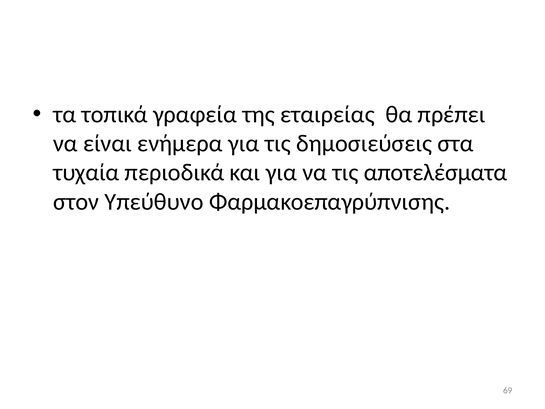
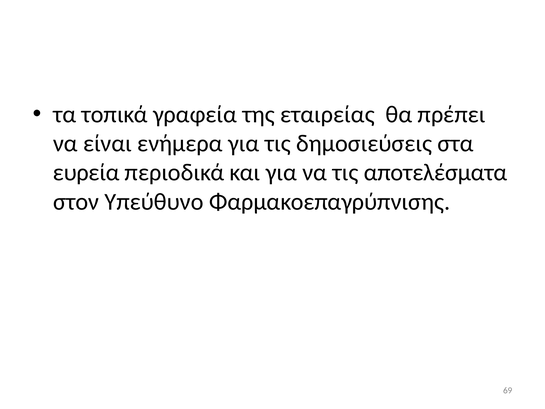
τυχαία: τυχαία -> ευρεία (86, 172)
